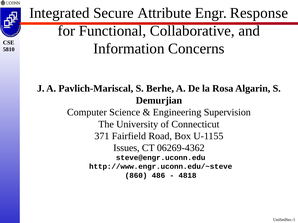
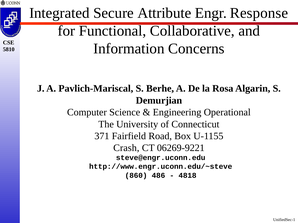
Supervision: Supervision -> Operational (227, 112)
Issues: Issues -> Crash (126, 148)
06269-4362: 06269-4362 -> 06269-9221 (181, 148)
